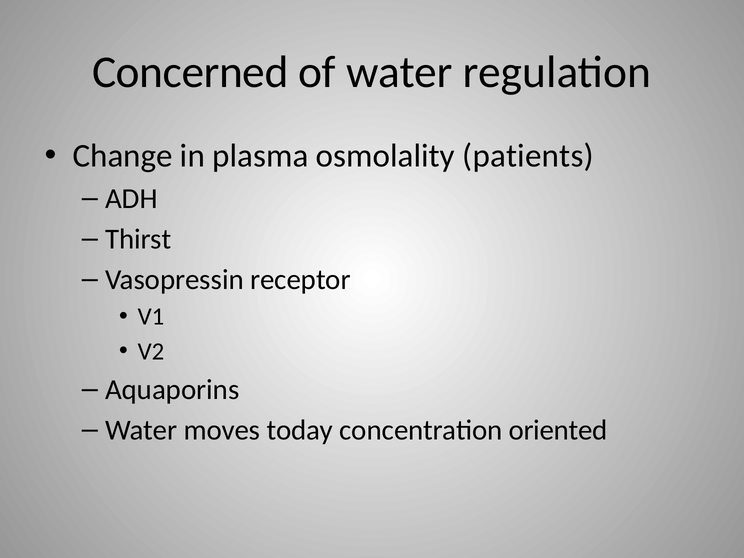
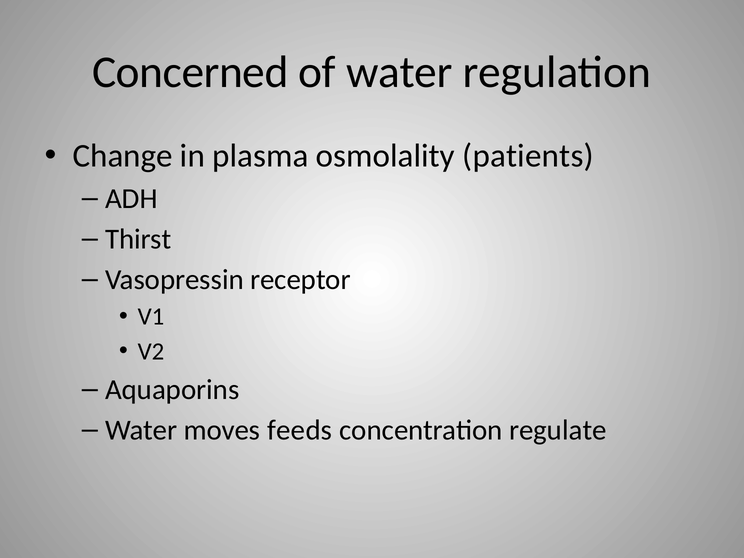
today: today -> feeds (300, 430)
oriented: oriented -> regulate (558, 430)
